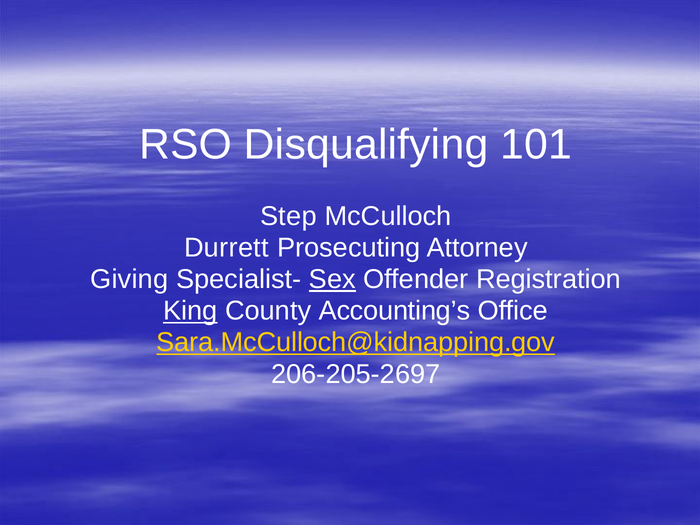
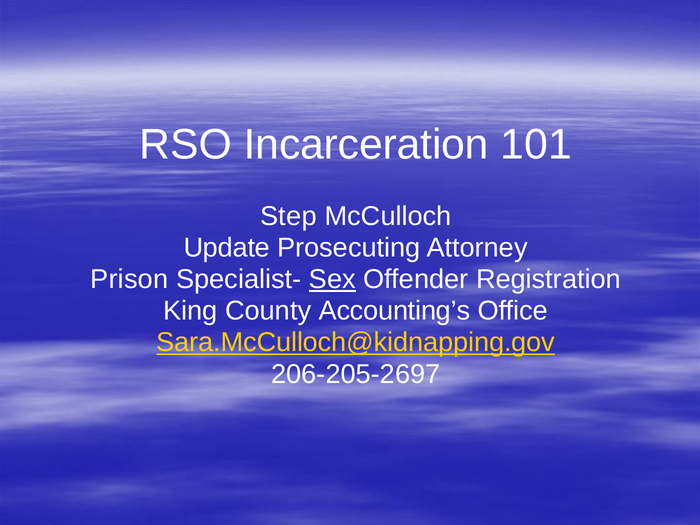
Disqualifying: Disqualifying -> Incarceration (366, 145)
Durrett: Durrett -> Update (227, 248)
Giving: Giving -> Prison (129, 279)
King underline: present -> none (190, 311)
